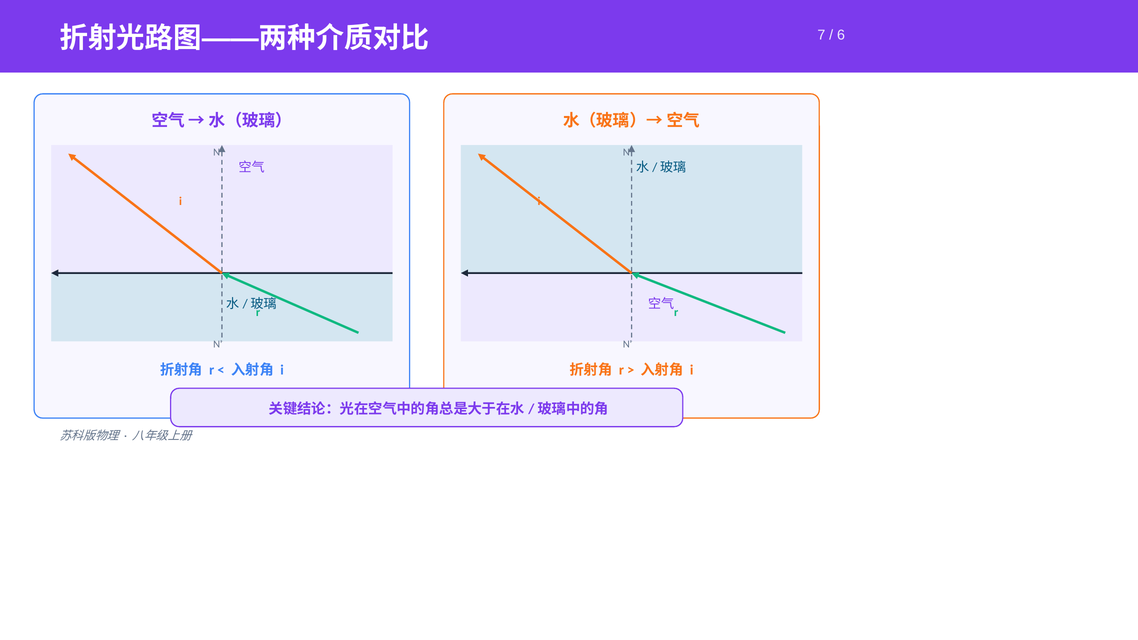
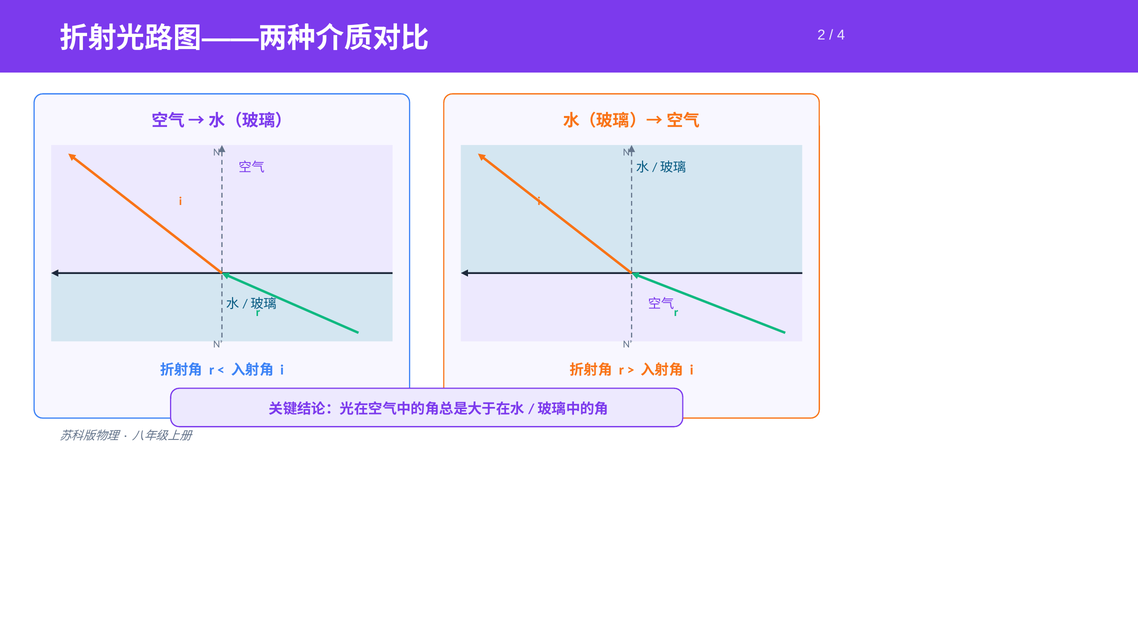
7: 7 -> 2 (821, 35)
6: 6 -> 4 (841, 35)
